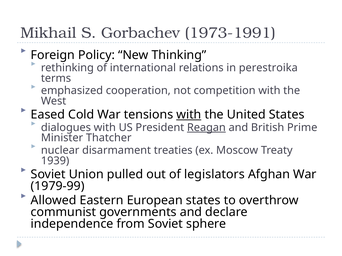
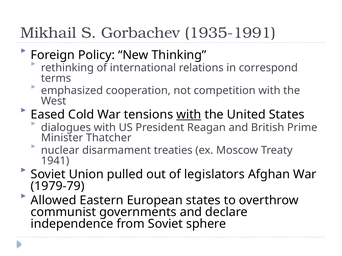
1973-1991: 1973-1991 -> 1935-1991 (230, 33)
perestroika: perestroika -> correspond (268, 68)
Reagan underline: present -> none (206, 128)
1939: 1939 -> 1941 (55, 161)
1979-99: 1979-99 -> 1979-79 (58, 187)
